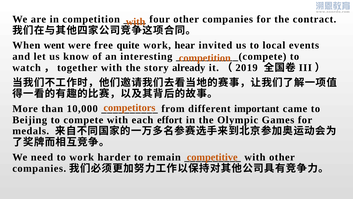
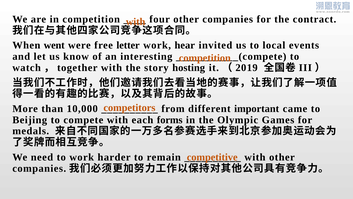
quite: quite -> letter (128, 45)
already: already -> hosting (189, 68)
effort: effort -> forms (170, 120)
